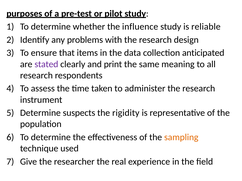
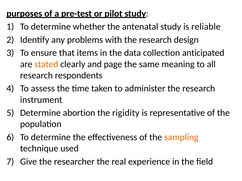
influence: influence -> antenatal (140, 27)
stated colour: purple -> orange (46, 64)
print: print -> page (113, 64)
suspects: suspects -> abortion (79, 113)
